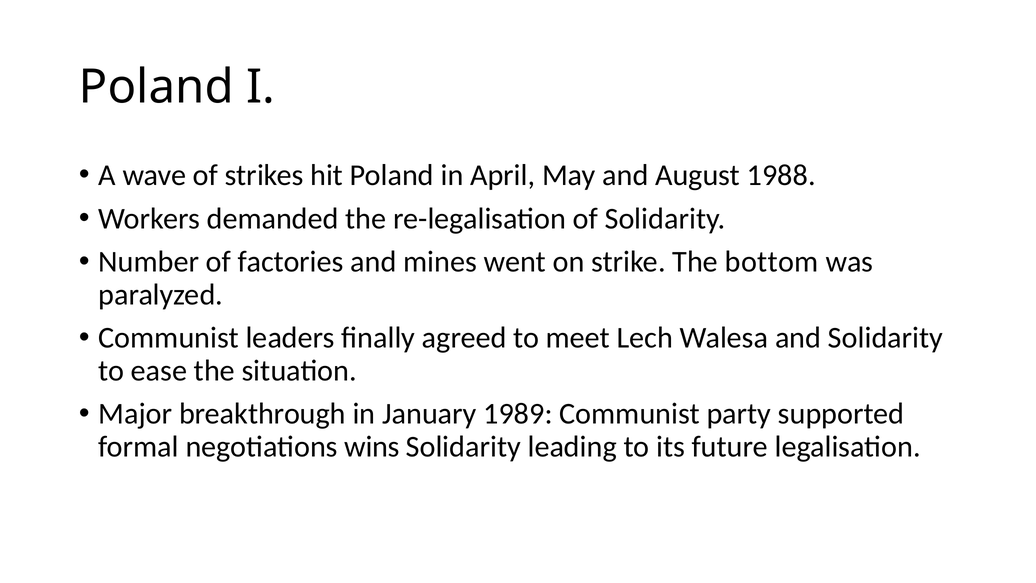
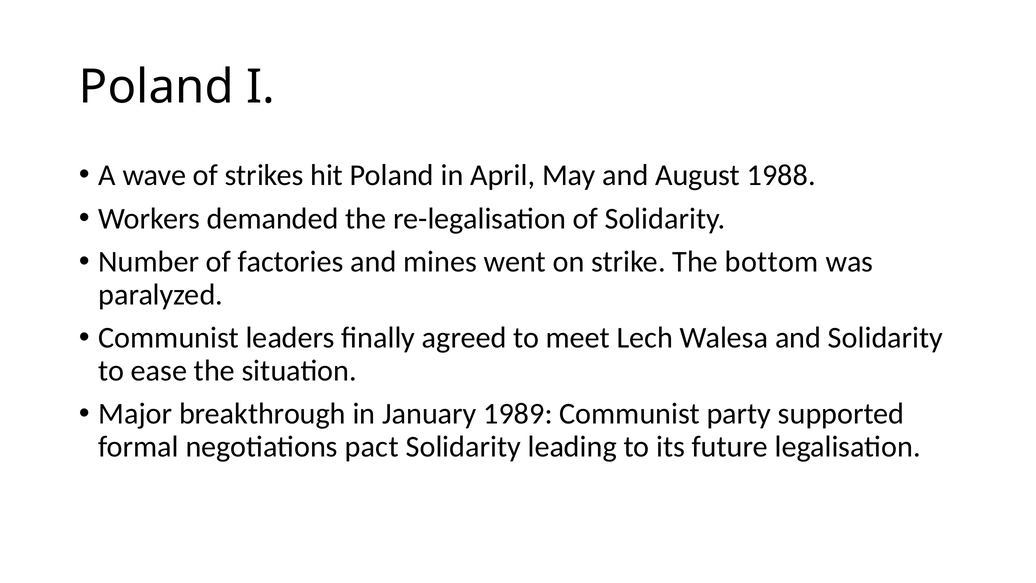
wins: wins -> pact (372, 446)
